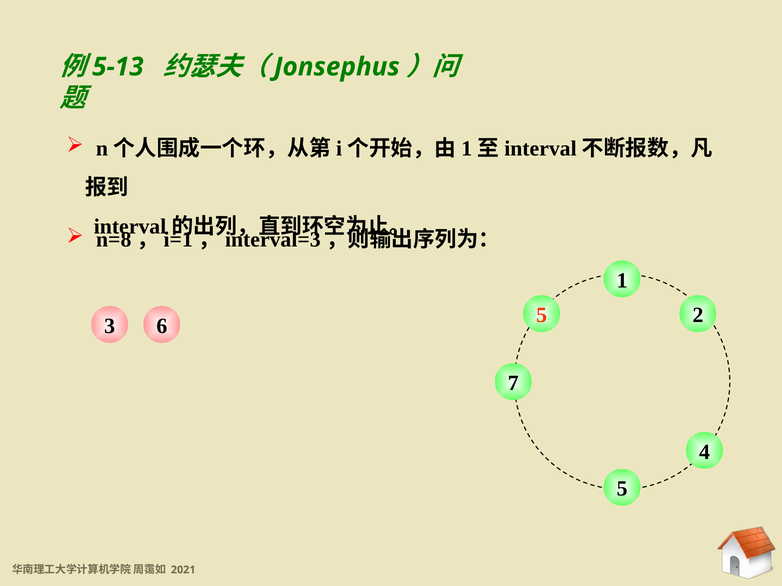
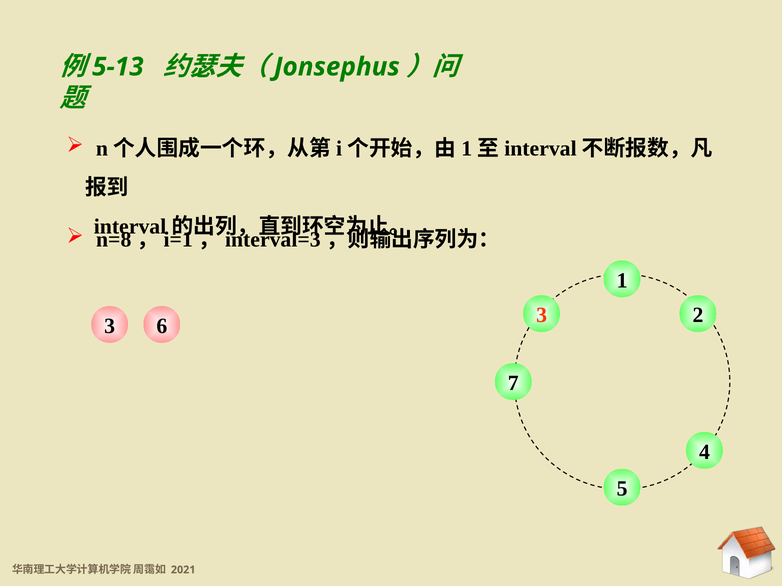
6 5: 5 -> 3 (542, 315)
